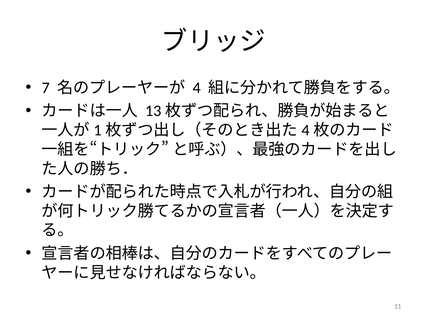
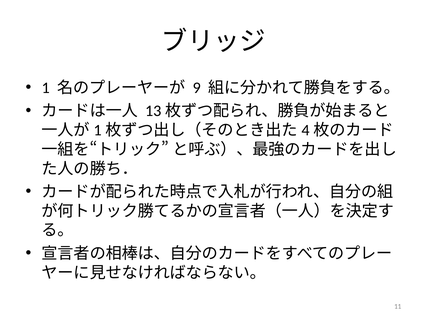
7: 7 -> 1 (46, 88)
4: 4 -> 9 (197, 88)
